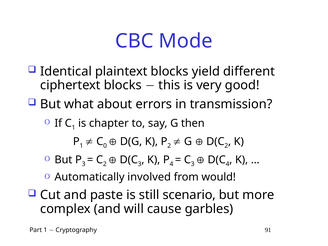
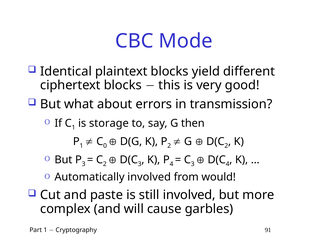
chapter: chapter -> storage (109, 123)
still scenario: scenario -> involved (189, 195)
